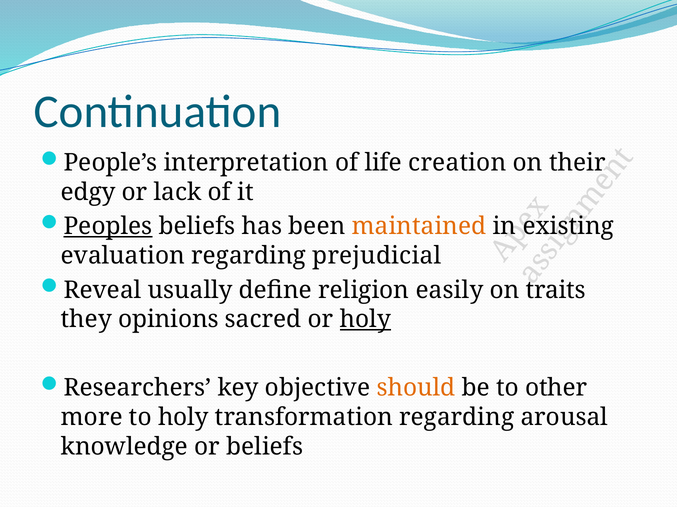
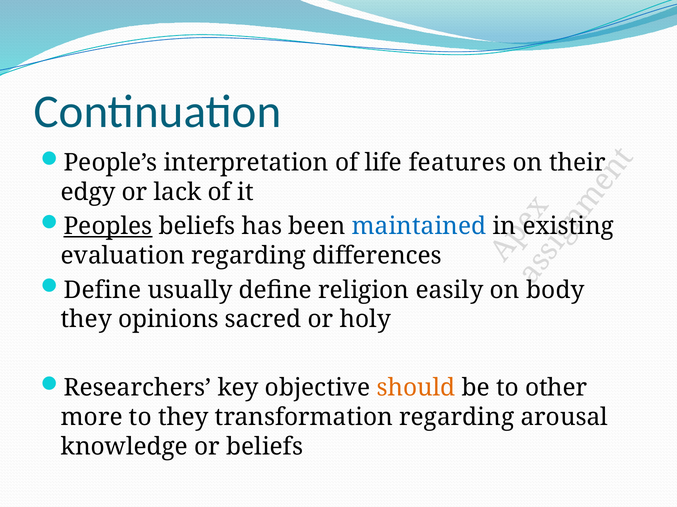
creation: creation -> features (457, 163)
maintained colour: orange -> blue (419, 227)
prejudicial: prejudicial -> differences (377, 256)
Reveal: Reveal -> Define (102, 290)
traits: traits -> body (555, 290)
holy underline: present -> none (365, 320)
to holy: holy -> they (183, 418)
